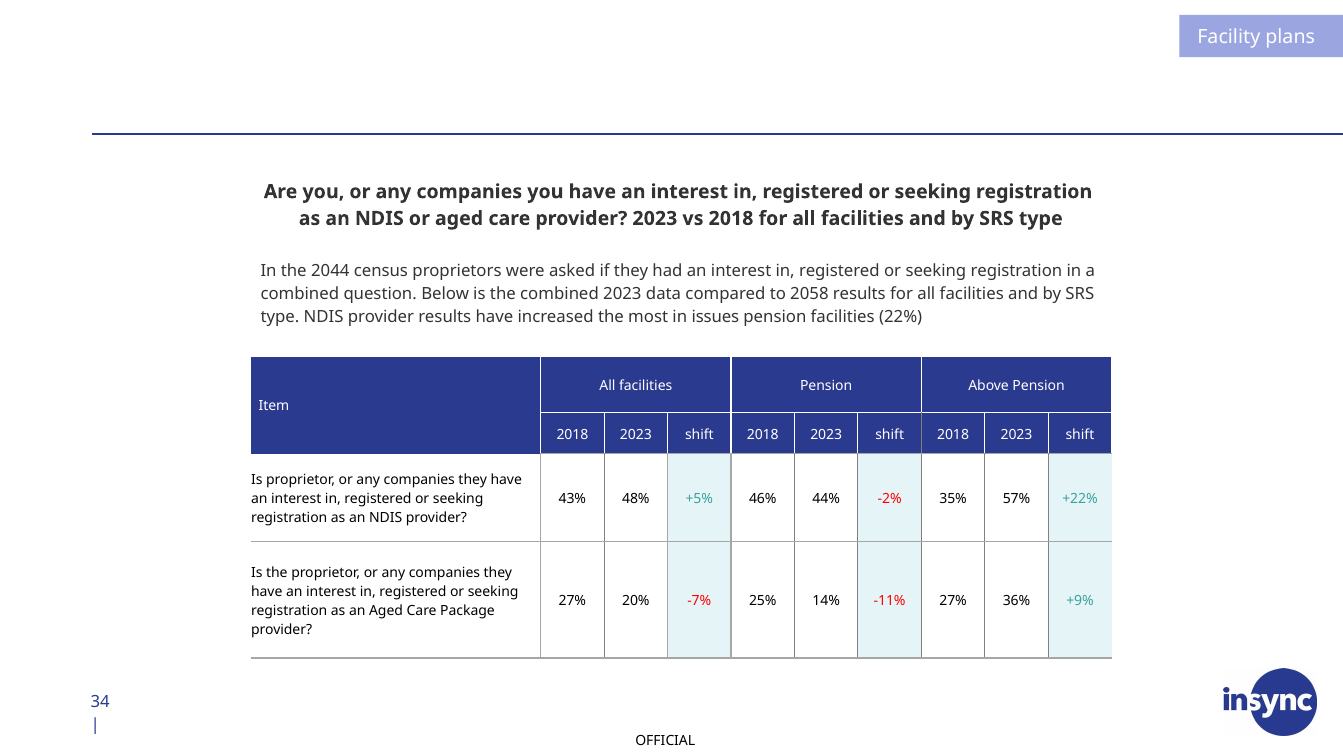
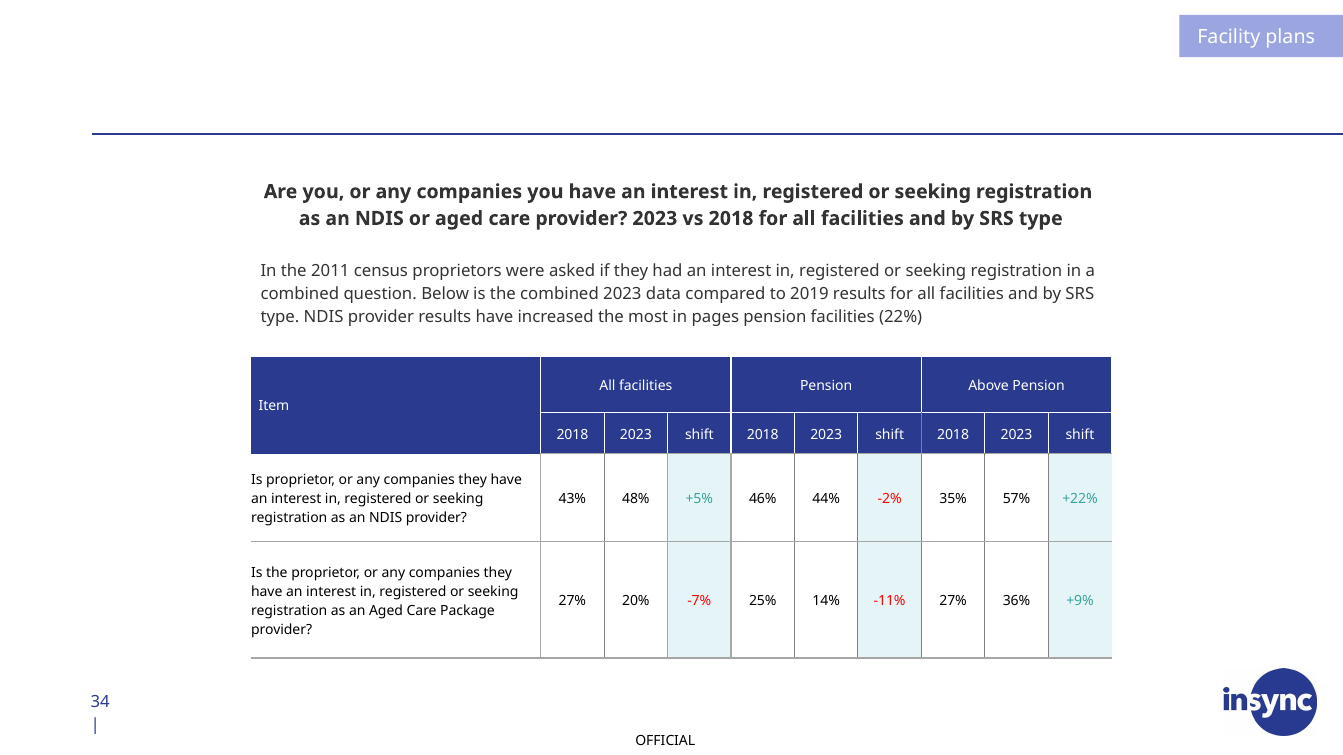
2044: 2044 -> 2011 (330, 271)
2058: 2058 -> 2019 (809, 294)
issues: issues -> pages (715, 317)
